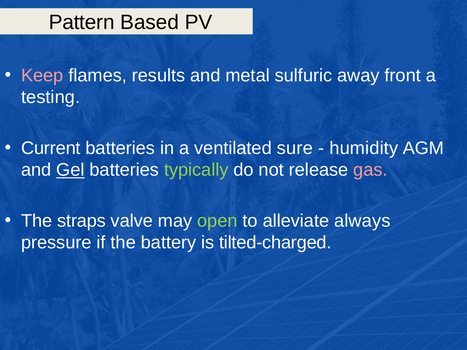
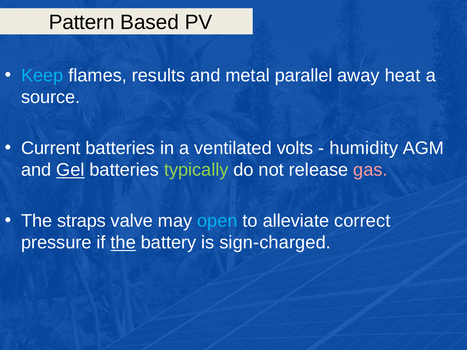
Keep colour: pink -> light blue (42, 76)
sulfuric: sulfuric -> parallel (304, 76)
front: front -> heat (403, 76)
testing: testing -> source (51, 97)
sure: sure -> volts (295, 148)
open colour: light green -> light blue (217, 221)
always: always -> correct (362, 221)
the underline: none -> present (123, 243)
tilted-charged: tilted-charged -> sign-charged (275, 243)
